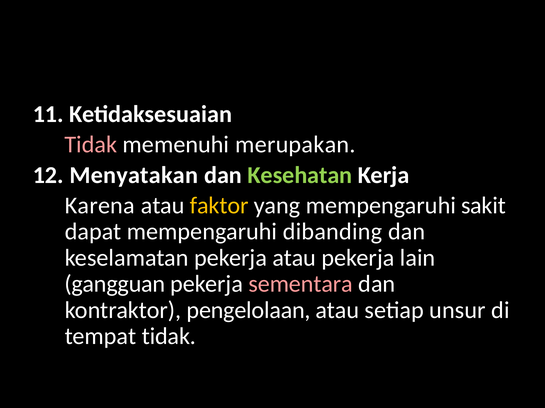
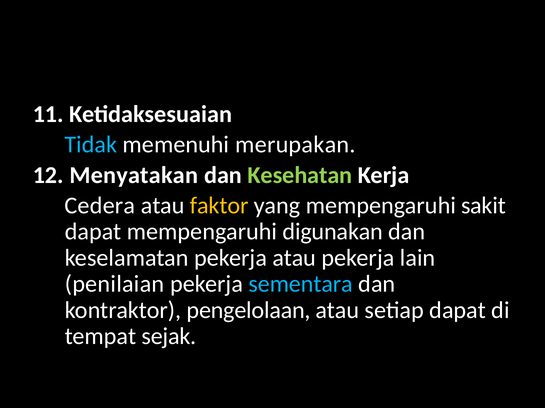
Tidak colour: pink -> light blue (91, 145)
Karena: Karena -> Cedera (100, 206)
dibanding: dibanding -> digunakan (333, 232)
gangguan: gangguan -> penilaian (115, 284)
sementara colour: pink -> light blue (301, 284)
setiap unsur: unsur -> dapat (458, 311)
tempat tidak: tidak -> sejak (169, 337)
